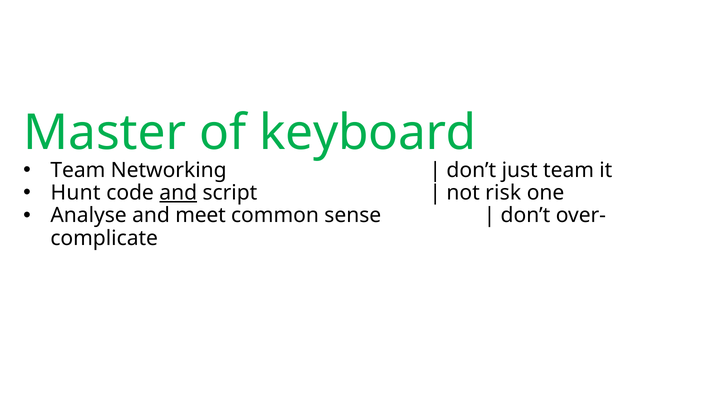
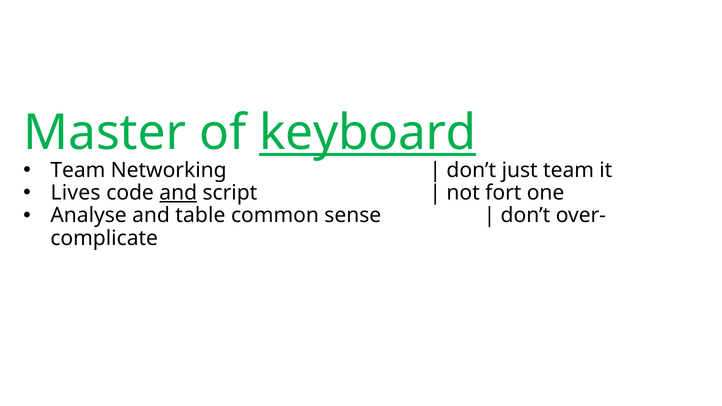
keyboard underline: none -> present (368, 133)
Hunt: Hunt -> Lives (76, 193)
risk: risk -> fort (503, 193)
meet: meet -> table (200, 216)
